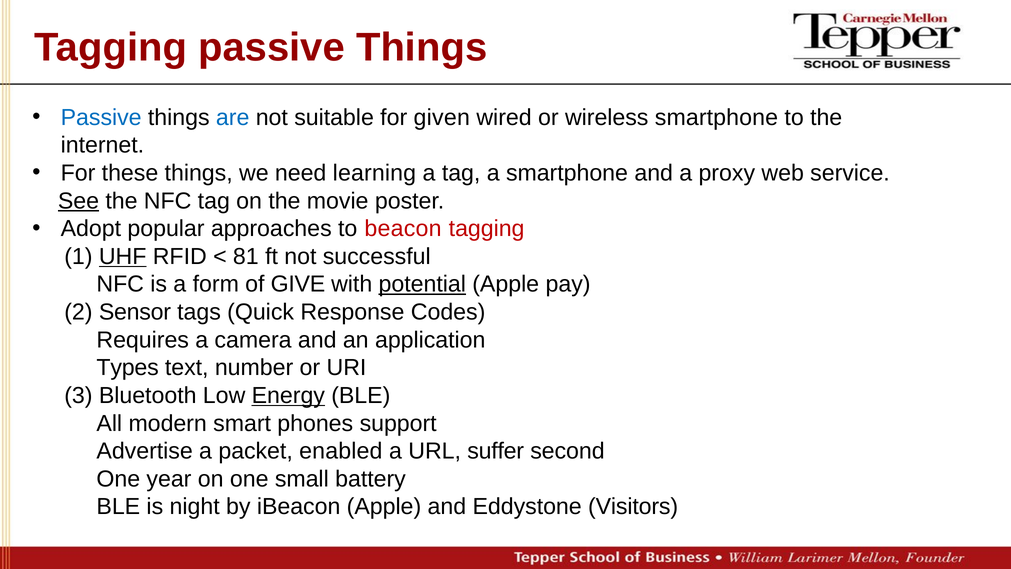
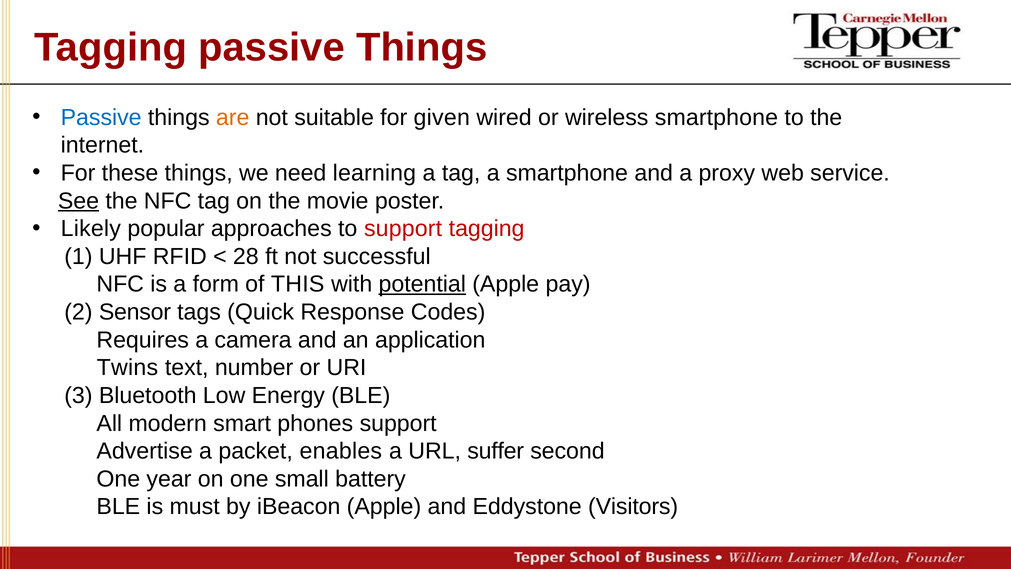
are colour: blue -> orange (233, 117)
Adopt: Adopt -> Likely (91, 229)
to beacon: beacon -> support (403, 229)
UHF underline: present -> none (123, 256)
81: 81 -> 28 (246, 256)
GIVE: GIVE -> THIS (298, 284)
Types: Types -> Twins (127, 368)
Energy underline: present -> none (288, 395)
enabled: enabled -> enables (341, 451)
night: night -> must (195, 506)
